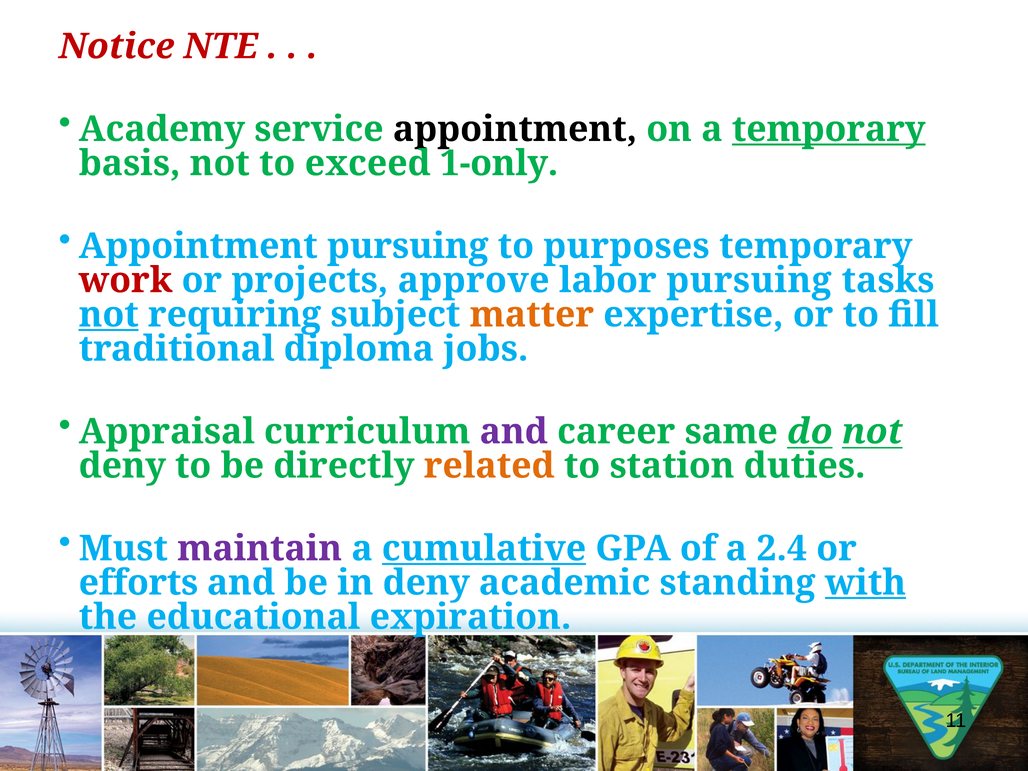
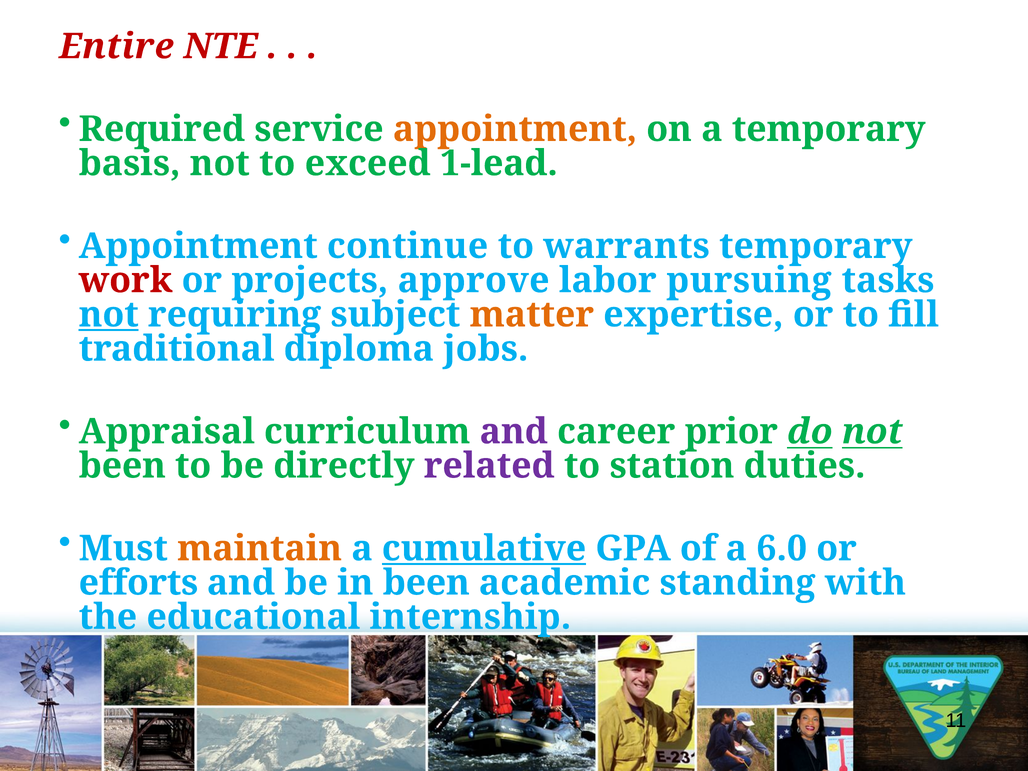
Notice: Notice -> Entire (116, 46)
Academy: Academy -> Required (162, 129)
appointment colour: black -> orange (515, 129)
temporary underline: present -> none (829, 129)
1-only: 1-only -> 1-lead (499, 163)
Appointment pursuing: pursuing -> continue (408, 246)
purposes: purposes -> warrants (626, 246)
same: same -> prior (731, 432)
deny: deny -> been (122, 466)
related colour: orange -> purple (489, 466)
maintain colour: purple -> orange (260, 549)
2.4: 2.4 -> 6.0 (782, 549)
in deny: deny -> been (426, 583)
with underline: present -> none (865, 583)
expiration: expiration -> internship (470, 617)
